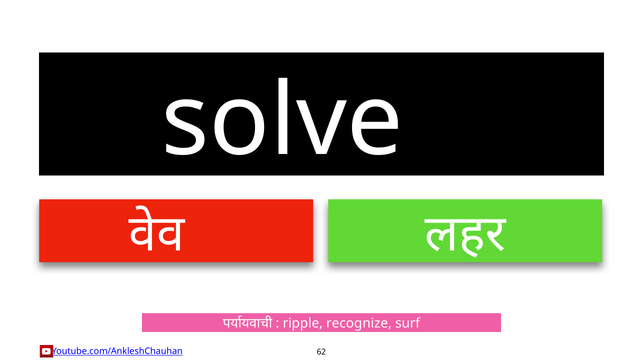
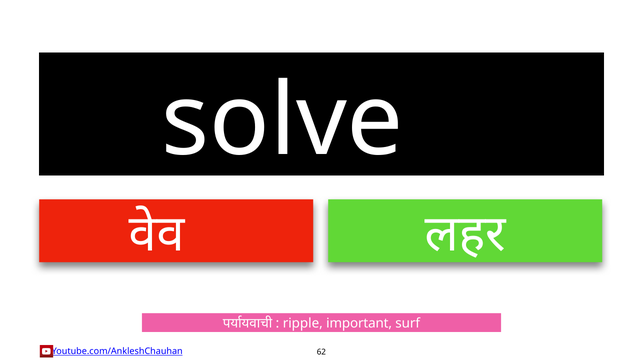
recognize: recognize -> important (359, 323)
